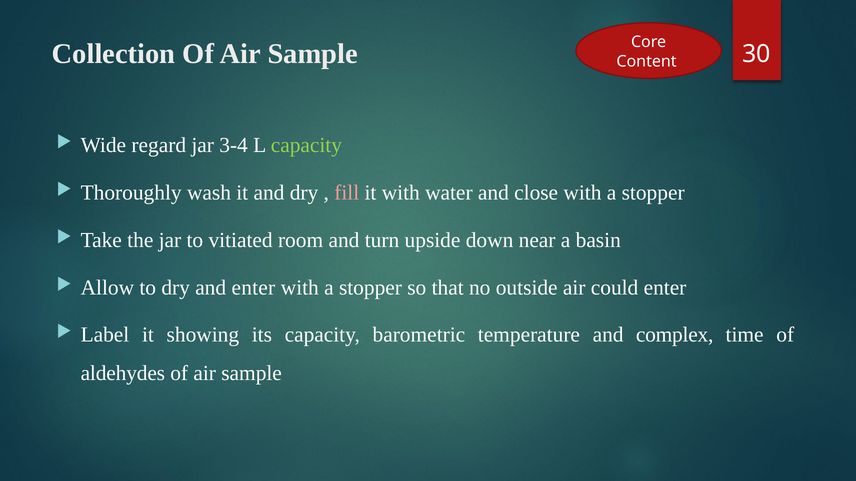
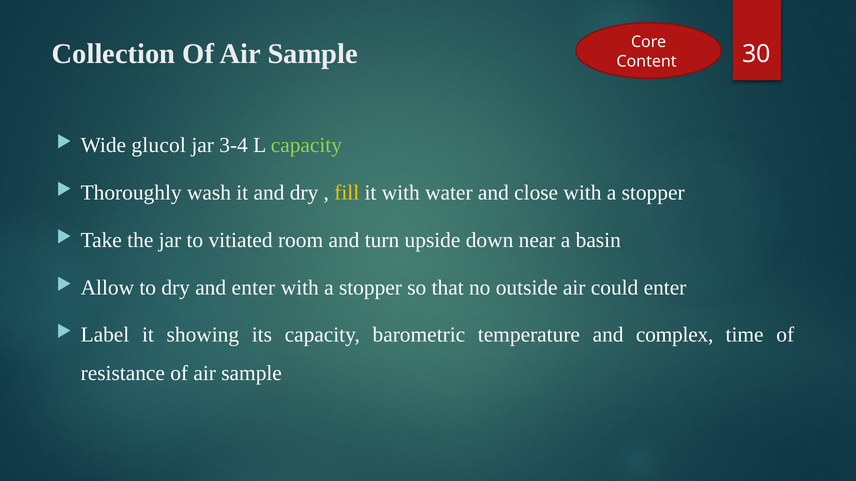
regard: regard -> glucol (159, 145)
fill colour: pink -> yellow (347, 193)
aldehydes: aldehydes -> resistance (123, 374)
